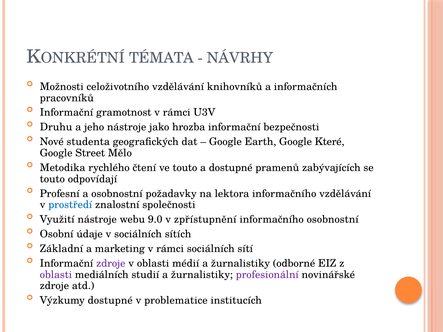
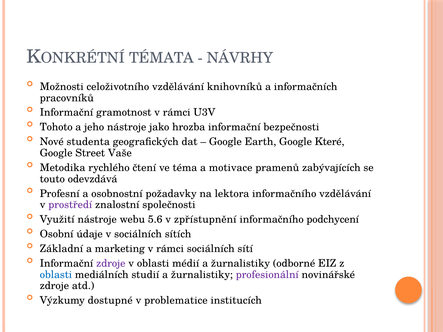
Druhu: Druhu -> Tohoto (56, 127)
Mělo: Mělo -> Vaše (120, 153)
ve touto: touto -> téma (185, 168)
a dostupné: dostupné -> motivace (231, 168)
odpovídají: odpovídají -> odevzdává (93, 179)
prostředí colour: blue -> purple (70, 205)
9.0: 9.0 -> 5.6 (155, 220)
informačního osobnostní: osobnostní -> podchycení (333, 220)
oblasti colour: purple -> blue (56, 275)
